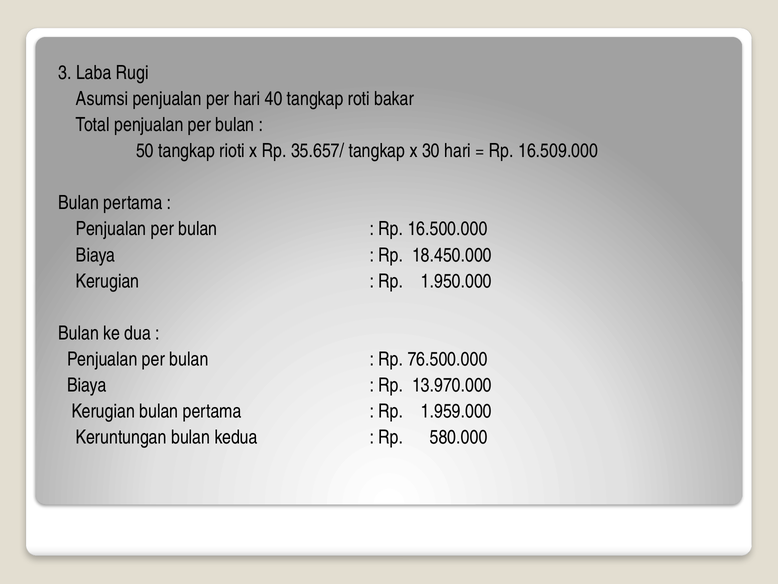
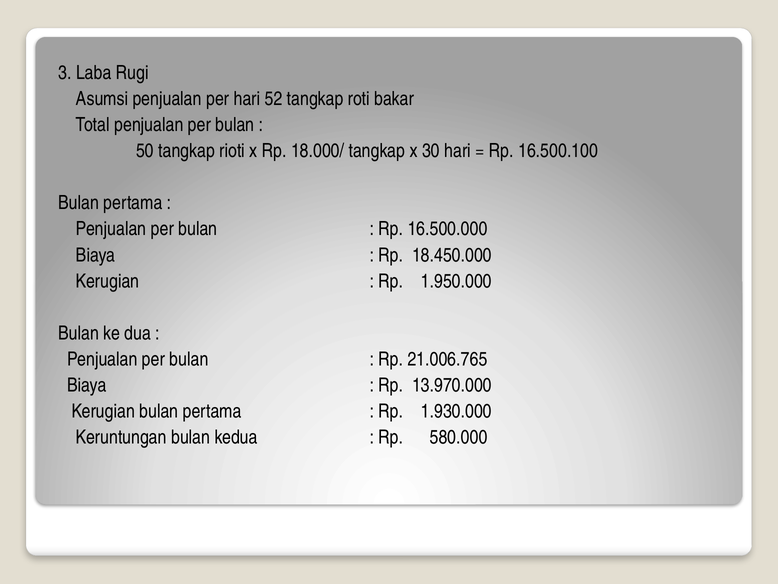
40: 40 -> 52 (274, 99)
35.657/: 35.657/ -> 18.000/ (318, 151)
16.509.000: 16.509.000 -> 16.500.100 (558, 151)
76.500.000: 76.500.000 -> 21.006.765 (447, 359)
1.959.000: 1.959.000 -> 1.930.000 (456, 411)
